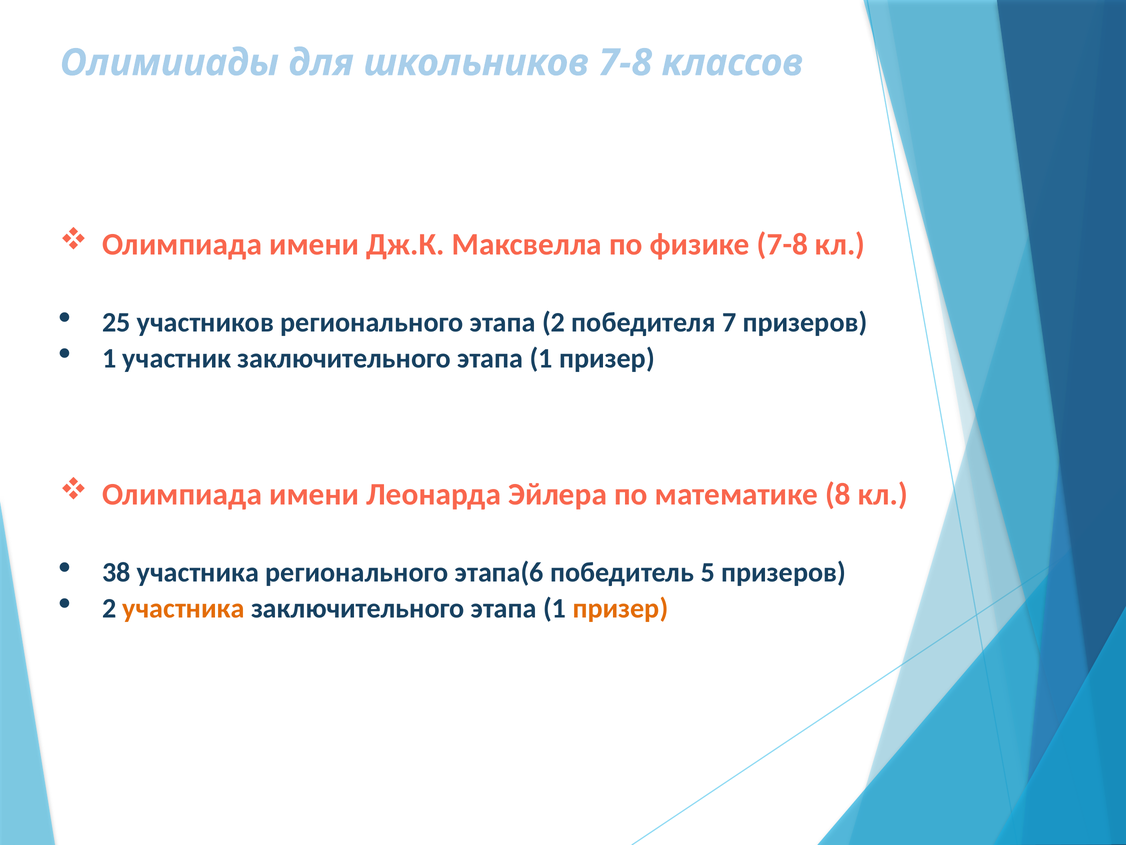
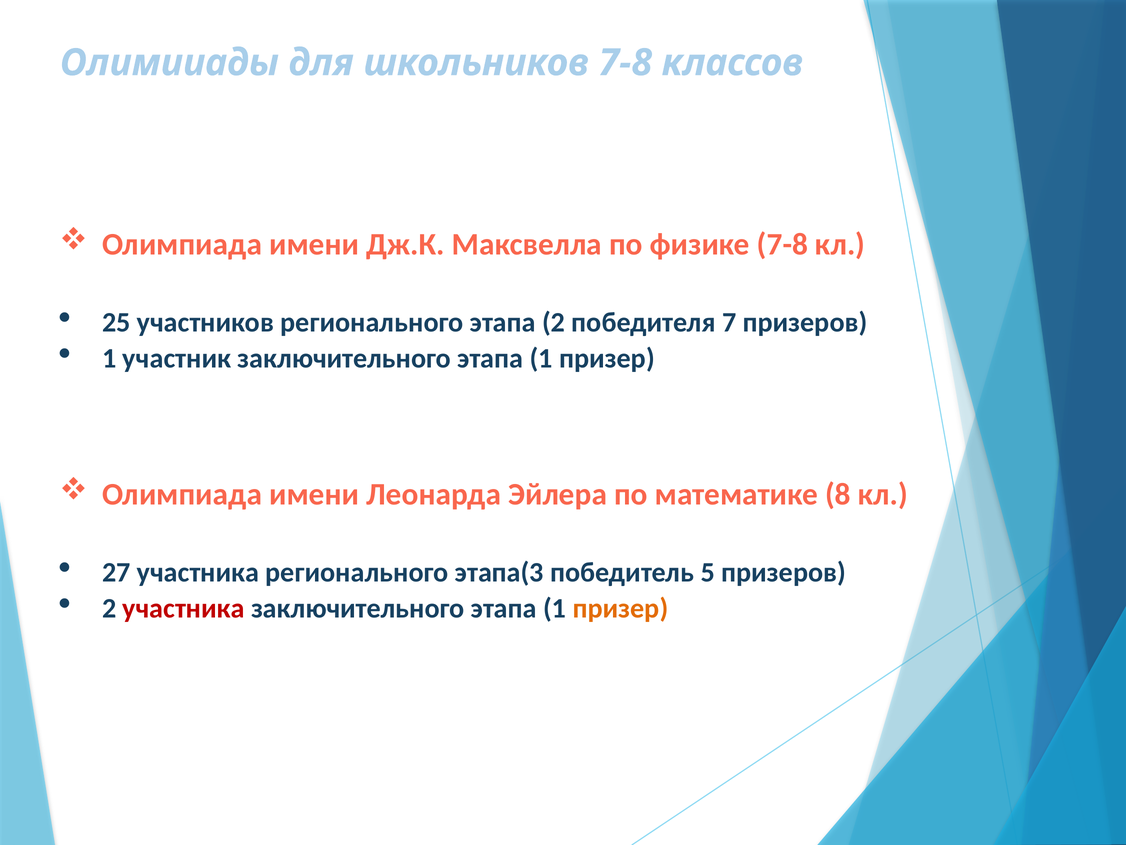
38: 38 -> 27 (116, 572)
этапа(6: этапа(6 -> этапа(3 (499, 572)
участника colour: orange -> red (184, 608)
